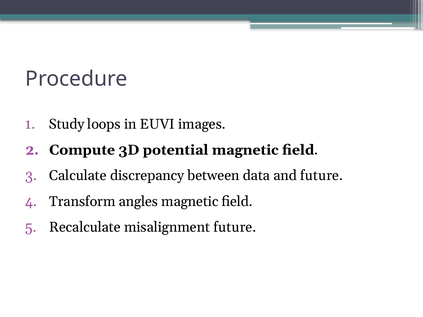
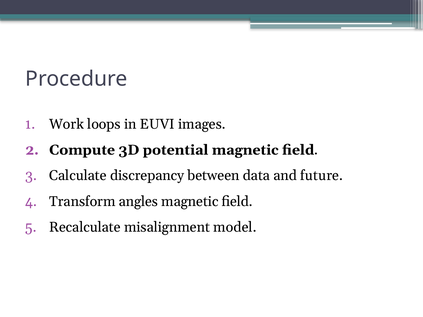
Study: Study -> Work (67, 124)
misalignment future: future -> model (235, 227)
